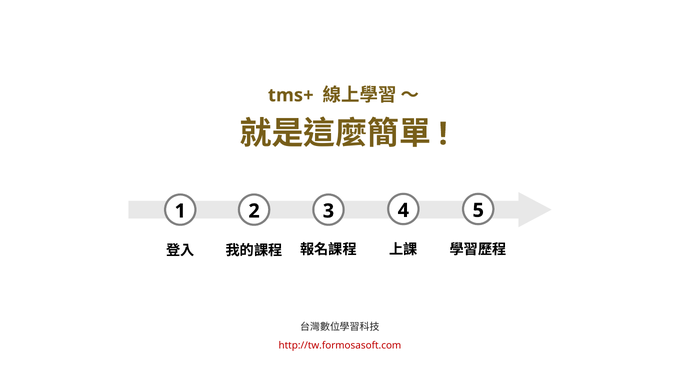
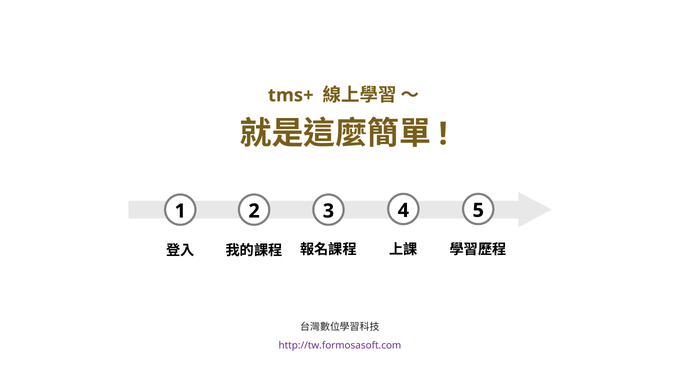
http://tw.formosasoft.com colour: red -> purple (340, 346)
